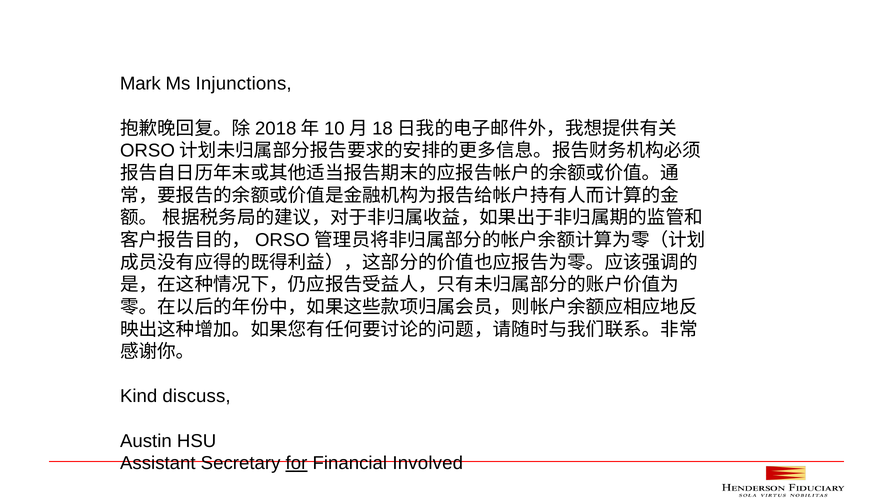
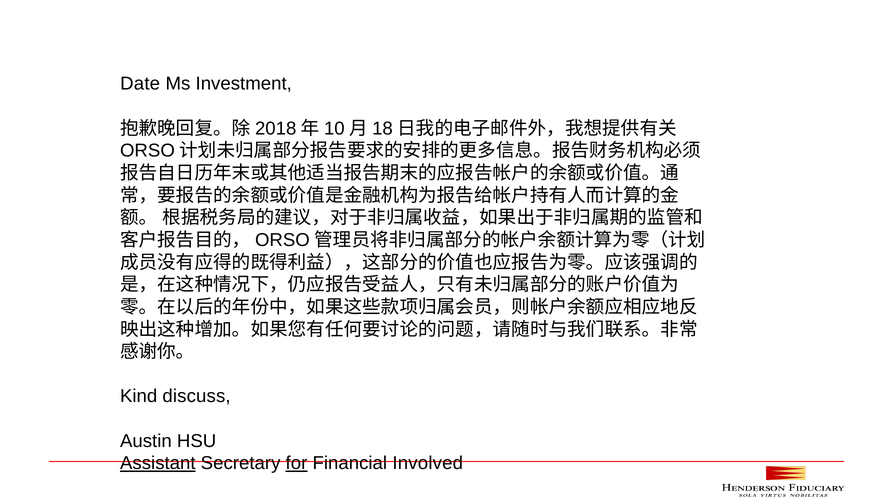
Mark: Mark -> Date (140, 84)
Injunctions: Injunctions -> Investment (244, 84)
Assistant underline: none -> present (158, 464)
